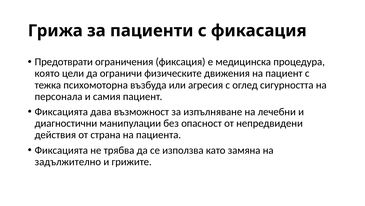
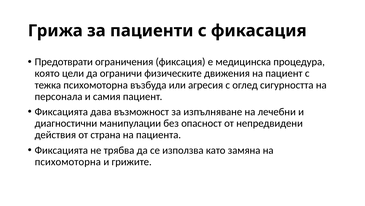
задължително: задължително -> психомоторна (68, 161)
